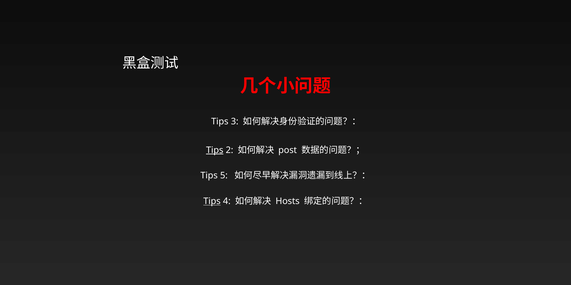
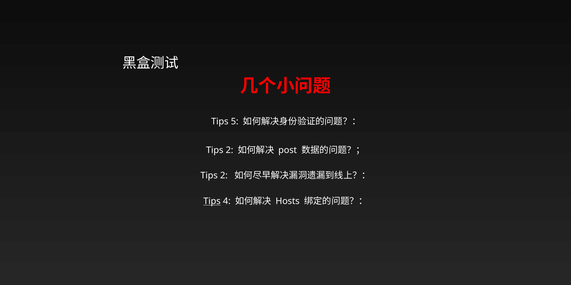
3: 3 -> 5 (235, 122)
Tips underline: present -> none (215, 150)
5: 5 -> 2 (224, 176)
